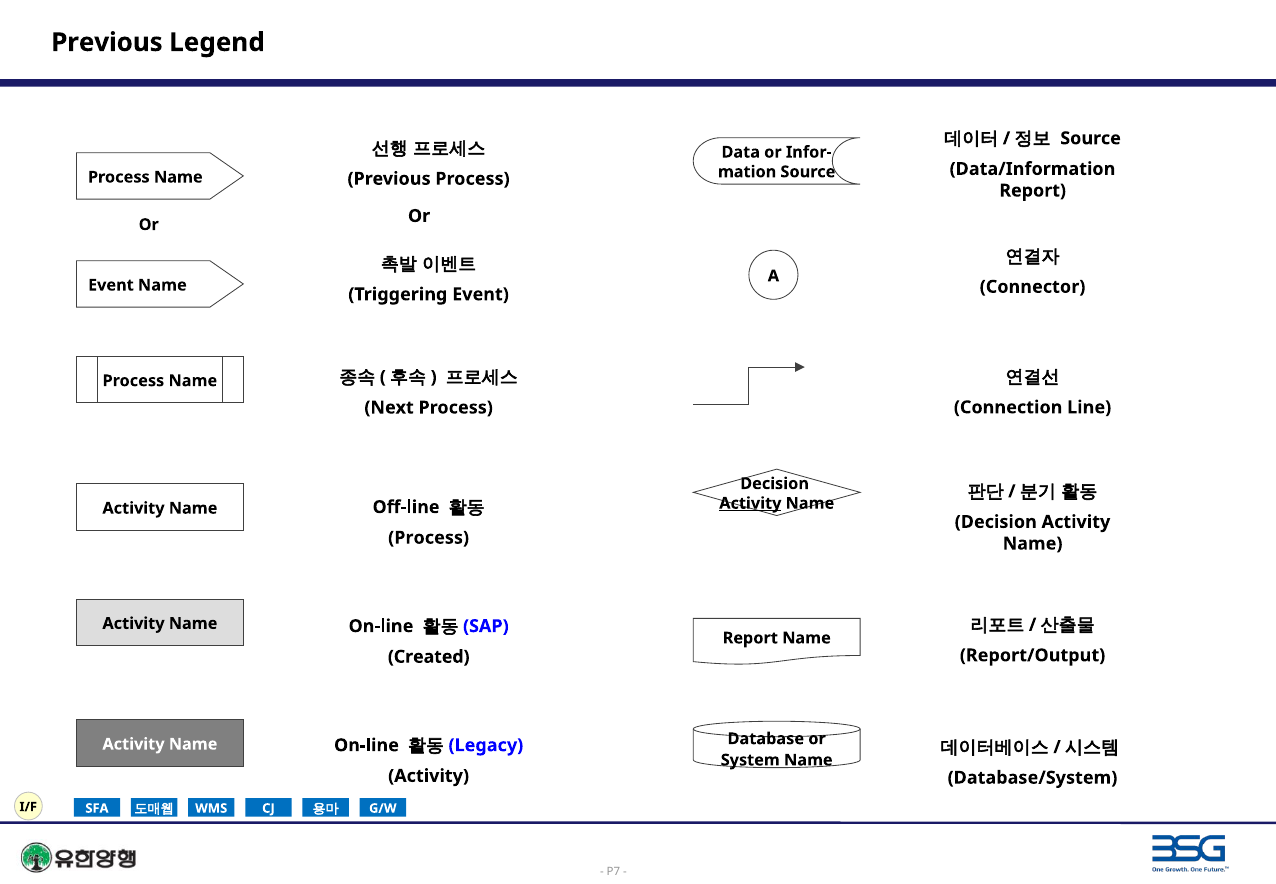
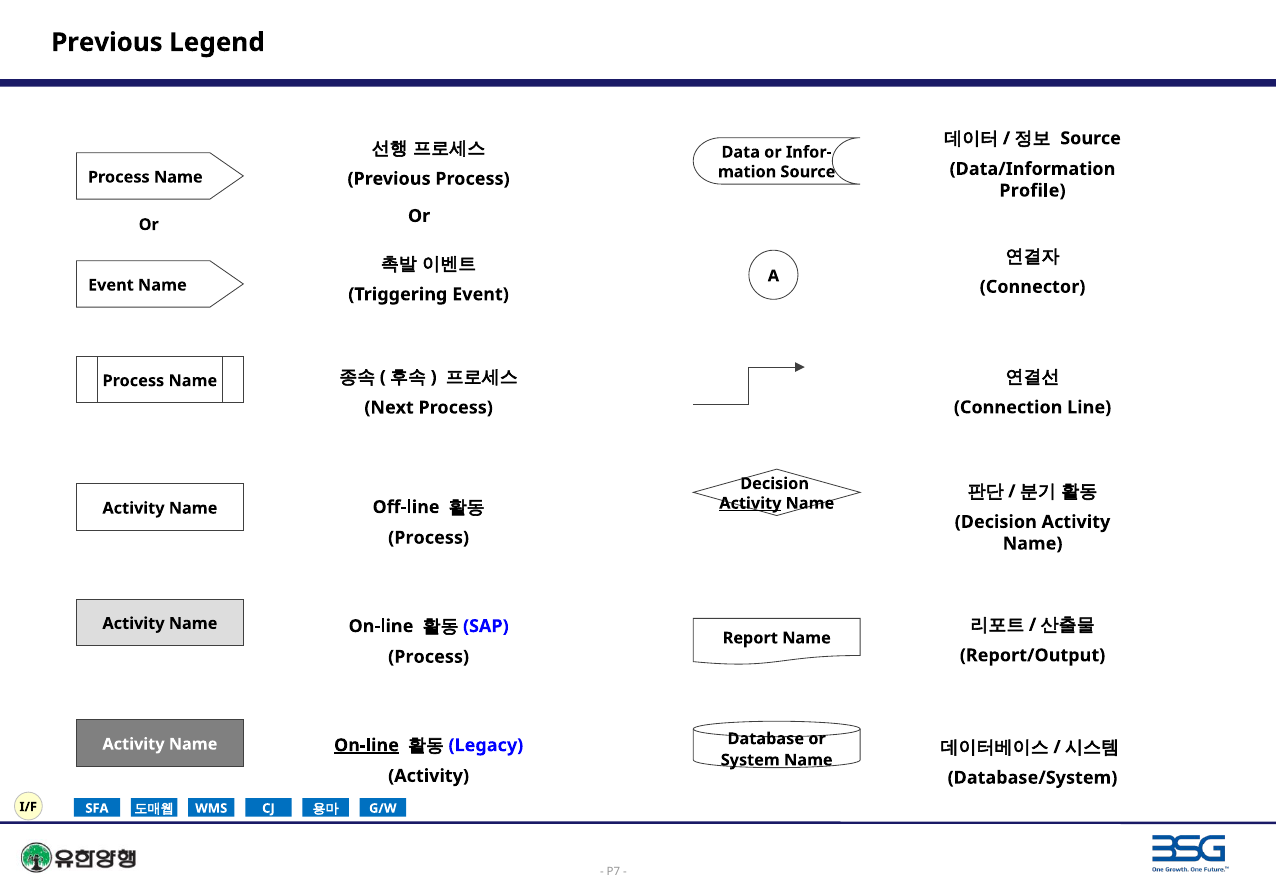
Report: Report -> Profile (1033, 190)
Created: Created -> Process (429, 656)
On-line underline: none -> present (366, 745)
